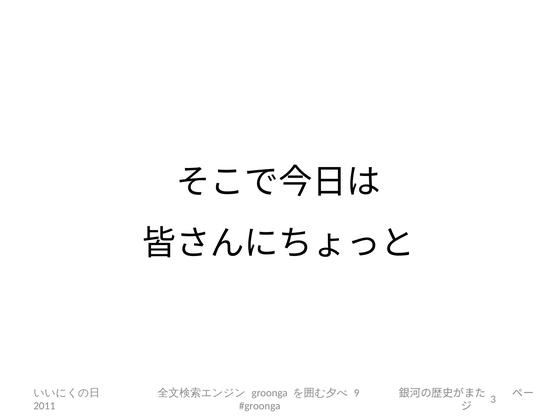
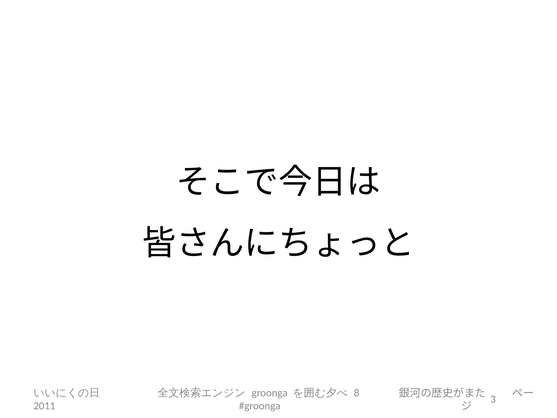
9: 9 -> 8 (357, 393)
